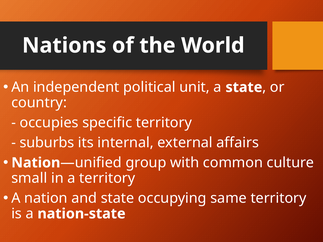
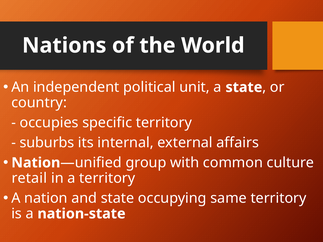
small: small -> retail (29, 178)
